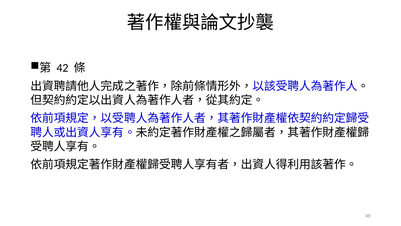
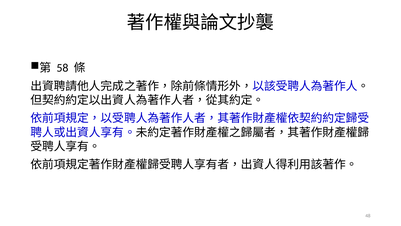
42: 42 -> 58 (62, 68)
